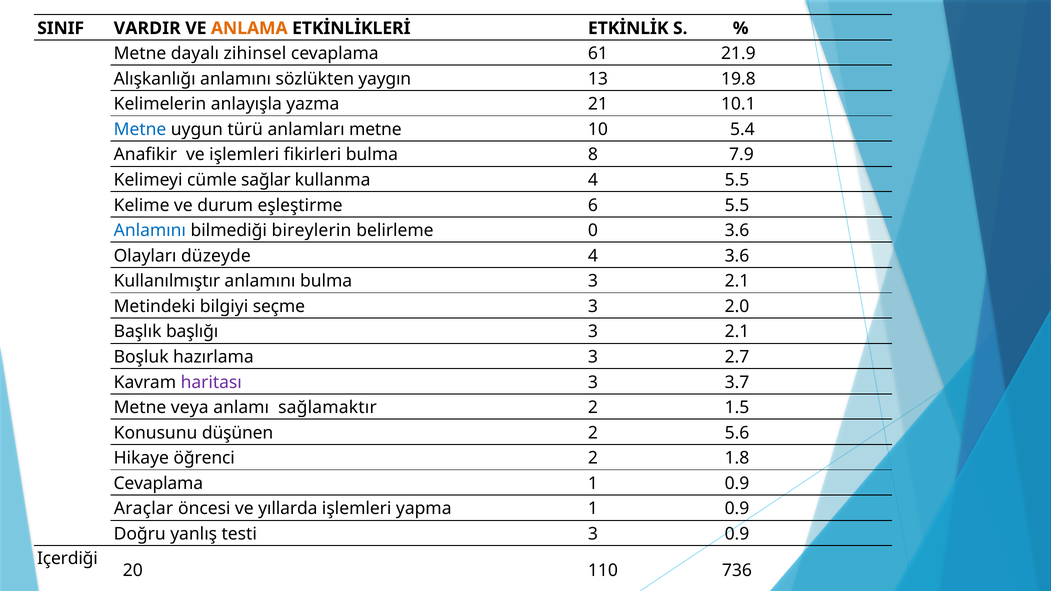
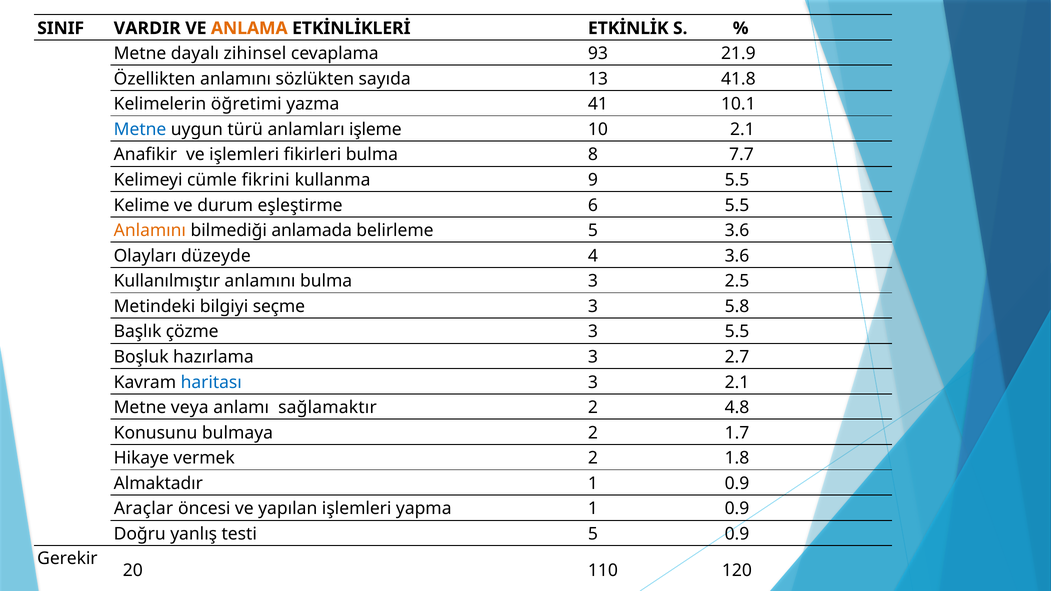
61: 61 -> 93 (598, 54)
Alışkanlığı: Alışkanlığı -> Özellikten (155, 79)
yaygın: yaygın -> sayıda (385, 79)
19.8: 19.8 -> 41.8 (738, 79)
anlayışla: anlayışla -> öğretimi (246, 104)
21: 21 -> 41 (598, 104)
anlamları metne: metne -> işleme (375, 129)
10 5.4: 5.4 -> 2.1 (742, 129)
7.9: 7.9 -> 7.7 (741, 155)
sağlar: sağlar -> fikrini (266, 180)
kullanma 4: 4 -> 9 (593, 180)
Anlamını colour: blue -> orange (150, 231)
bireylerin: bireylerin -> anlamada (312, 231)
belirleme 0: 0 -> 5 (593, 231)
bulma 3 2.1: 2.1 -> 2.5 (737, 281)
2.0: 2.0 -> 5.8 (737, 306)
başlığı: başlığı -> çözme (192, 332)
2.1: 2.1 -> 5.5 (737, 332)
haritası colour: purple -> blue (211, 382)
3 3.7: 3.7 -> 2.1 (737, 382)
1.5: 1.5 -> 4.8 (737, 408)
düşünen: düşünen -> bulmaya (237, 433)
5.6: 5.6 -> 1.7 (737, 433)
öğrenci: öğrenci -> vermek (204, 458)
Cevaplama: Cevaplama -> Almaktadır (158, 484)
yıllarda: yıllarda -> yapılan (288, 509)
testi 3: 3 -> 5 (593, 534)
Içerdiği: Içerdiği -> Gerekir (67, 559)
736: 736 -> 120 (737, 571)
